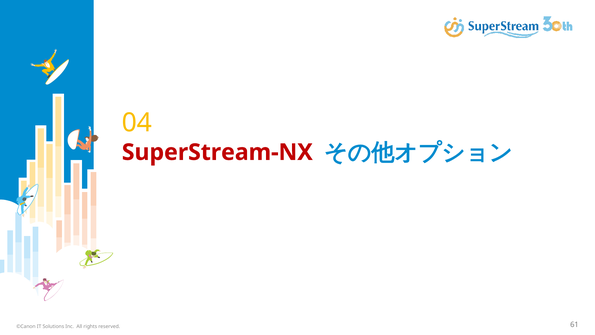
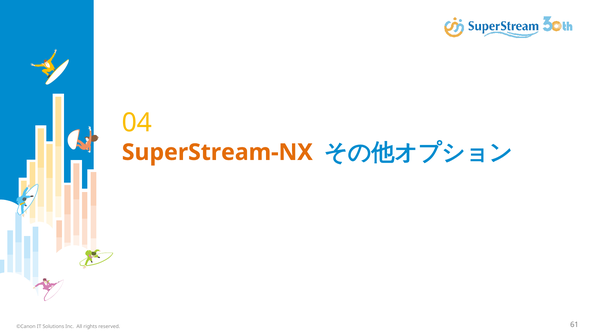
SuperStream-NX colour: red -> orange (217, 152)
